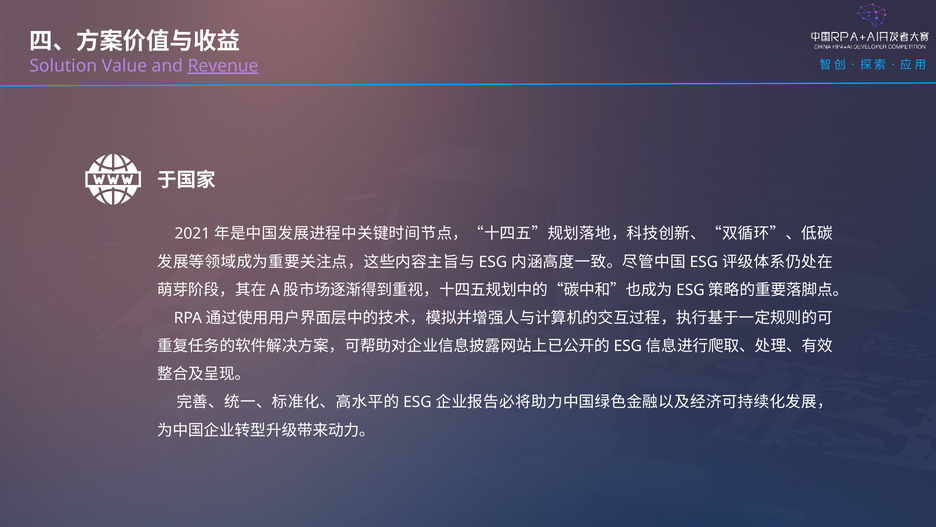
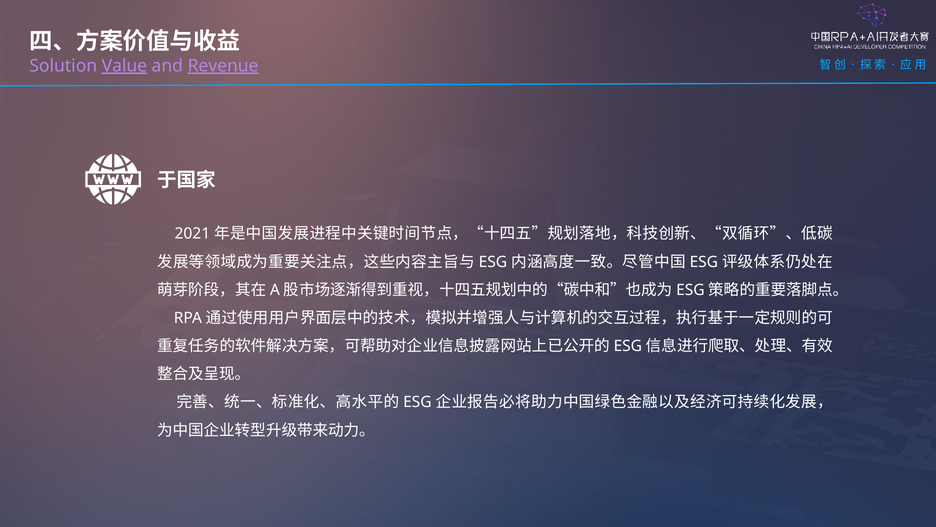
Value underline: none -> present (124, 66)
